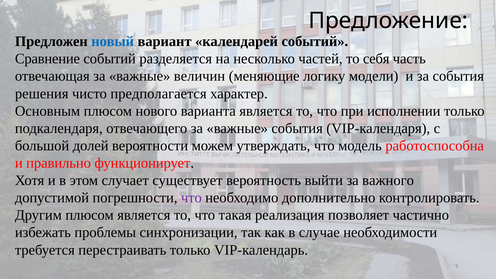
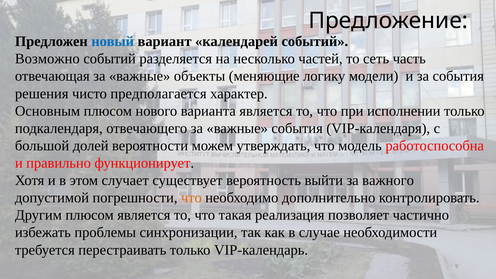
Сравнение: Сравнение -> Возможно (47, 59)
себя: себя -> сеть (376, 59)
величин: величин -> объекты (200, 76)
что colour: purple -> orange (191, 198)
